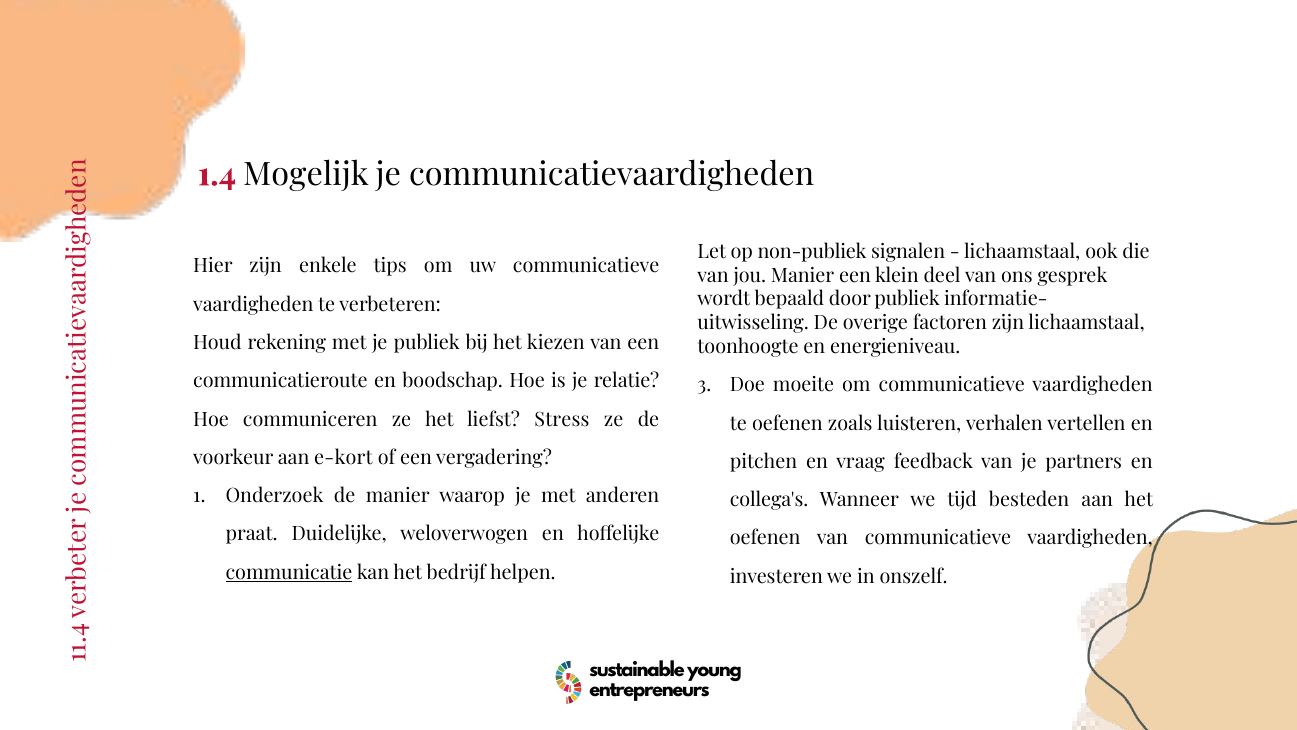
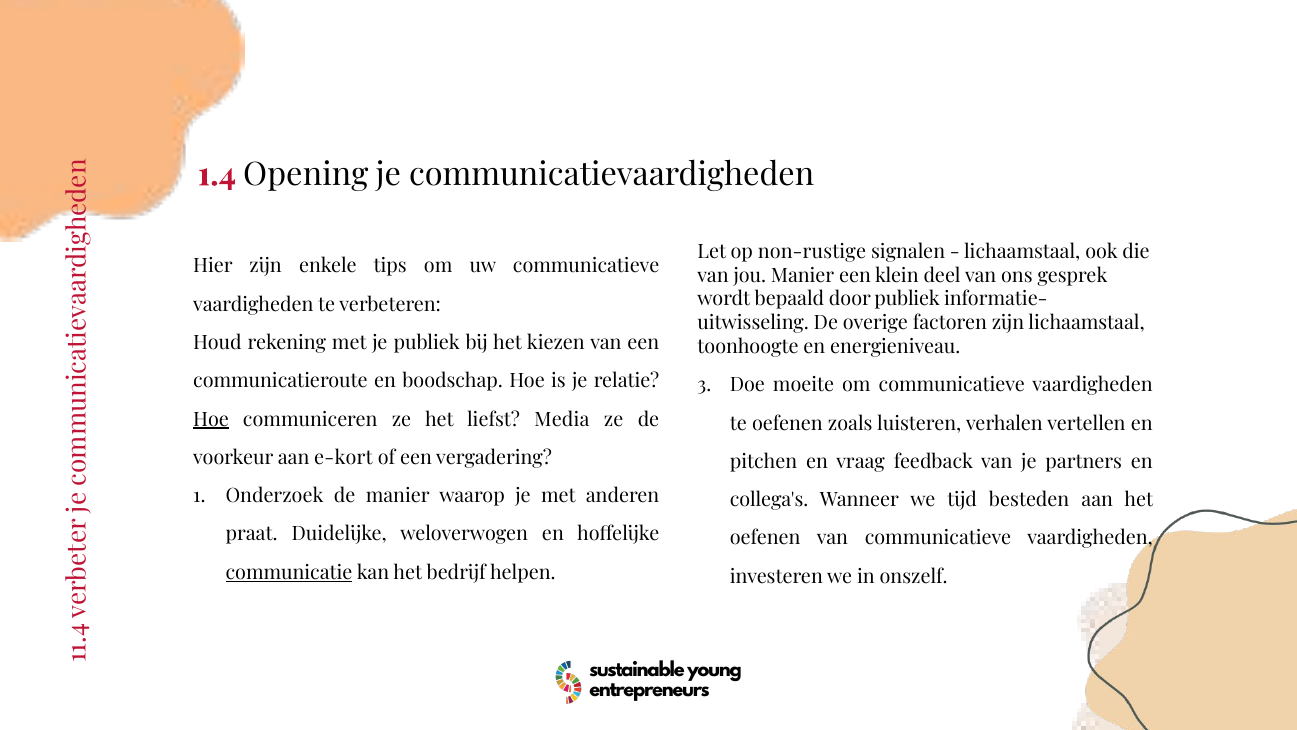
Mogelijk: Mogelijk -> Opening (306, 175)
non-publiek: non-publiek -> non-rustige (812, 252)
Hoe underline: none -> present (211, 419)
Stress: Stress -> Media (562, 419)
